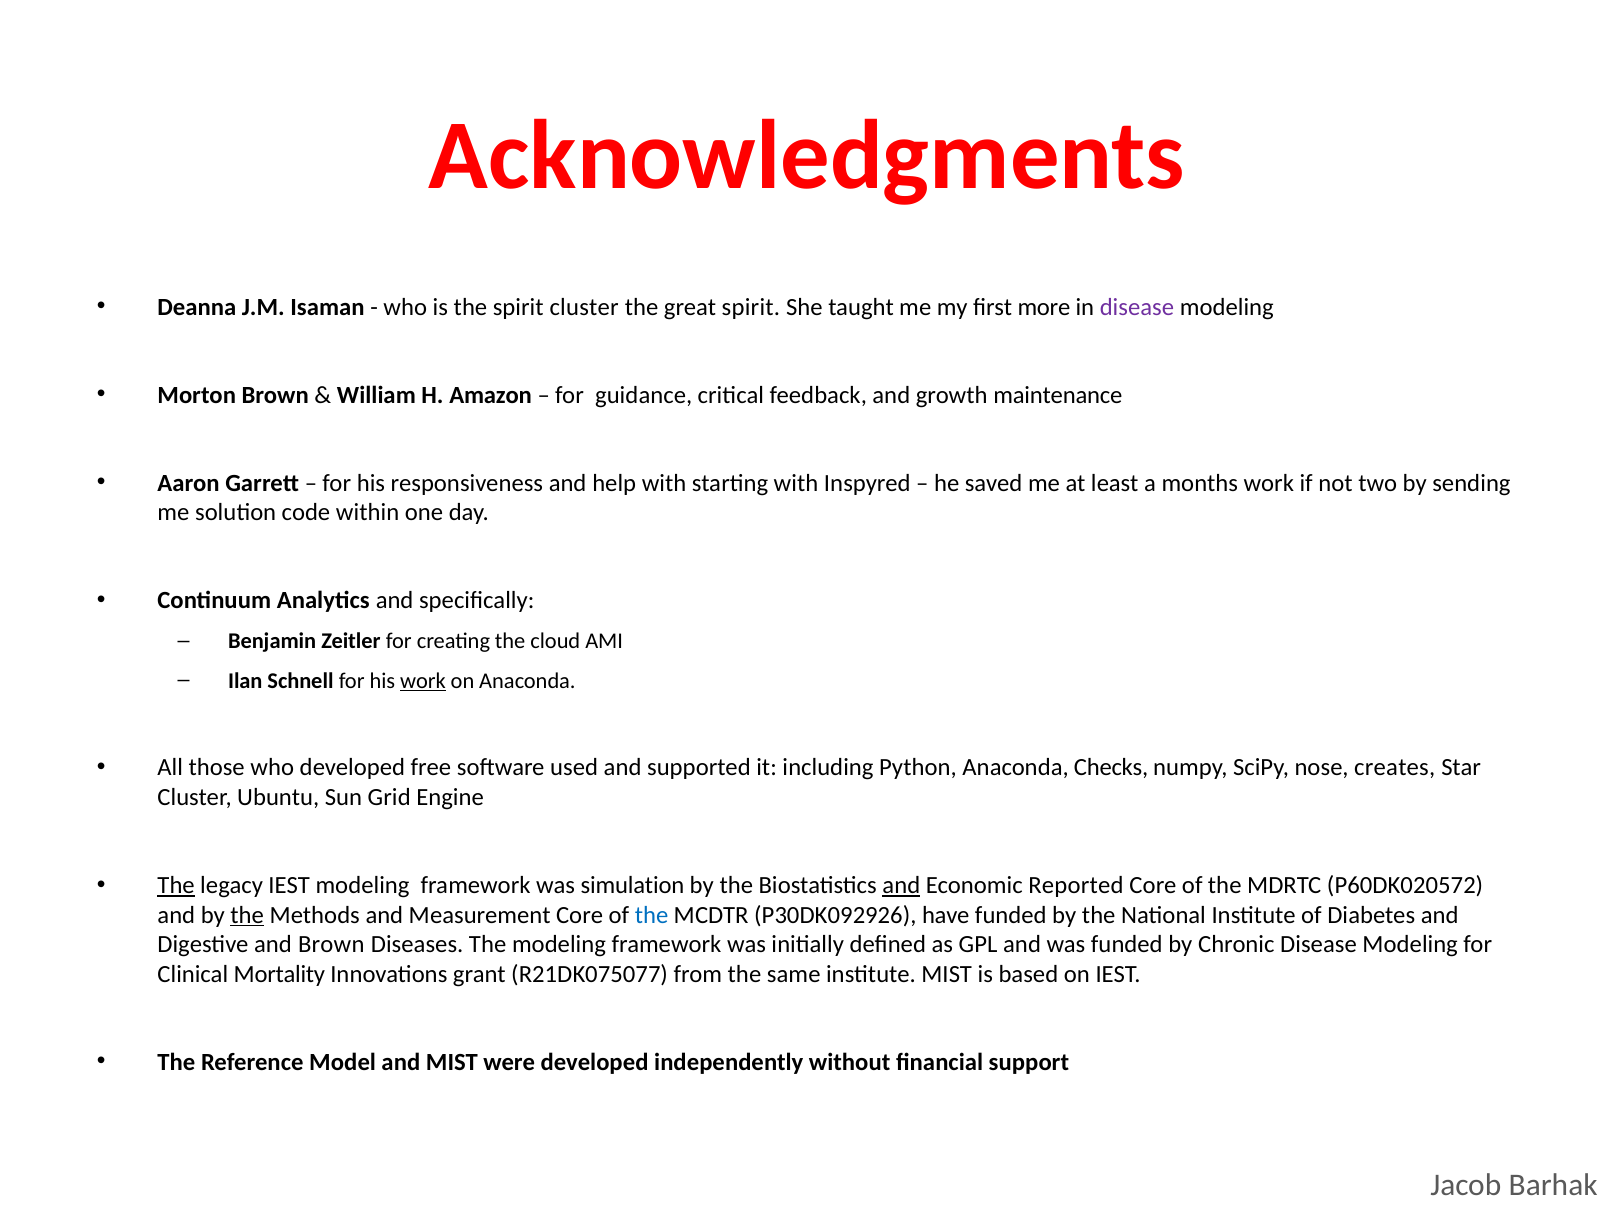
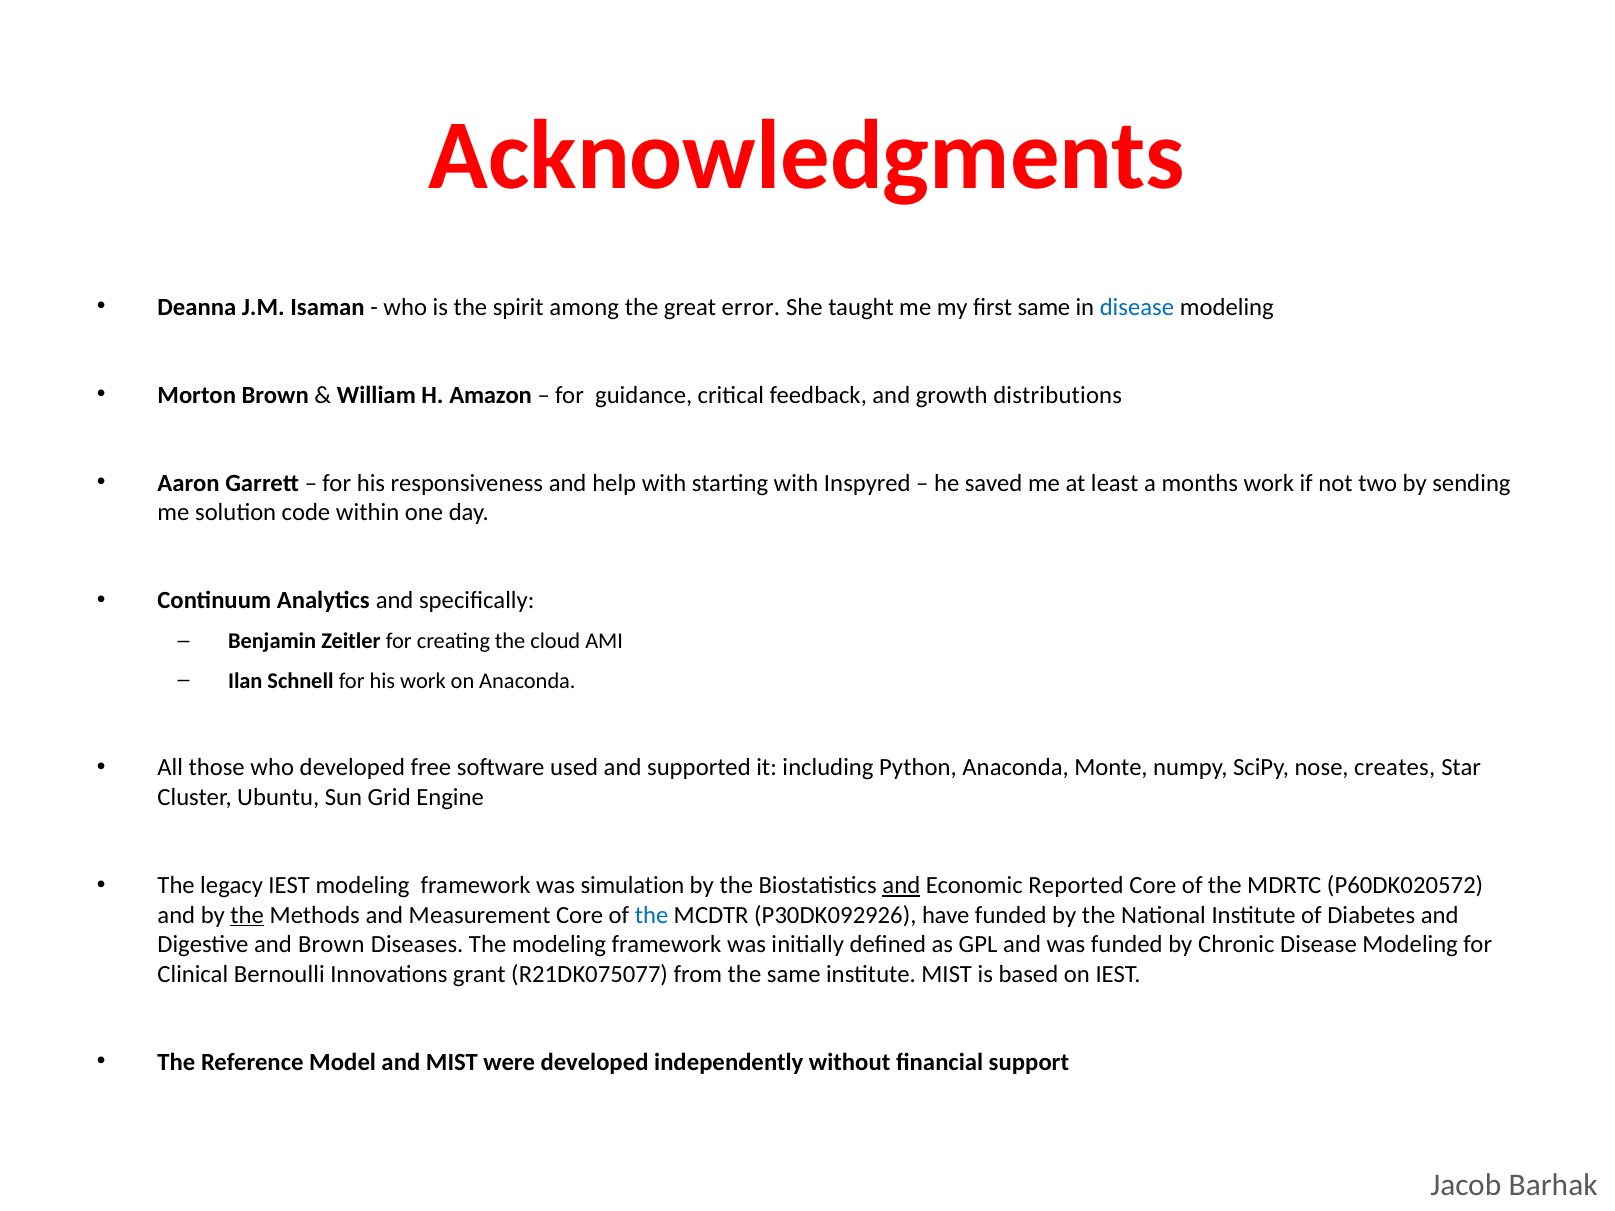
spirit cluster: cluster -> among (584, 307)
great spirit: spirit -> error (751, 307)
first more: more -> same (1044, 307)
disease colour: purple -> blue (1137, 307)
maintenance: maintenance -> distributions (1058, 395)
work underline: present -> none (423, 681)
Checks: Checks -> Monte (1111, 768)
The underline: present -> none (176, 886)
Mortality: Mortality -> Bernoulli (279, 974)
